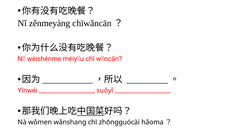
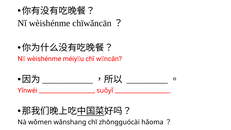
zěnmeyàng: zěnmeyàng -> wèishénme (50, 23)
